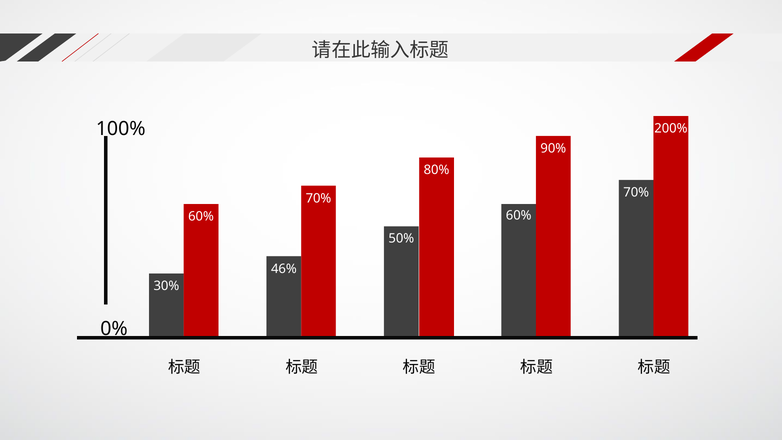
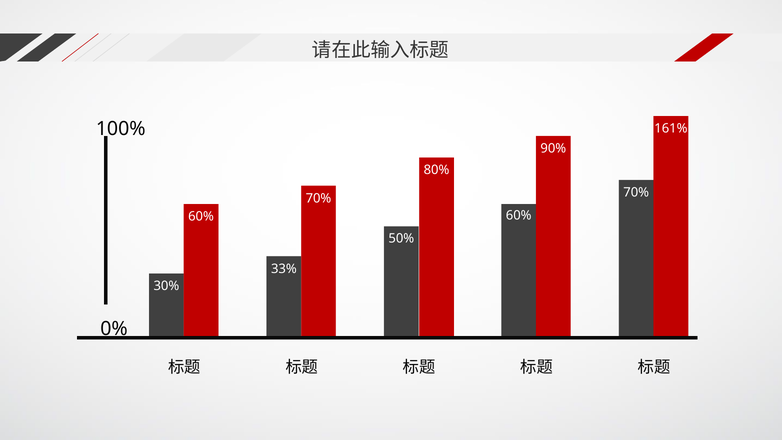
200%: 200% -> 161% (671, 129)
46%: 46% -> 33% (284, 269)
